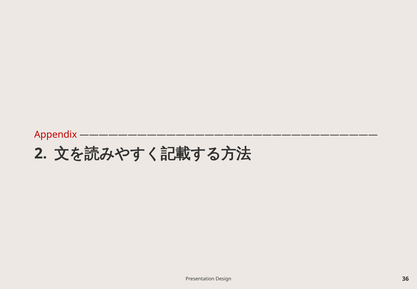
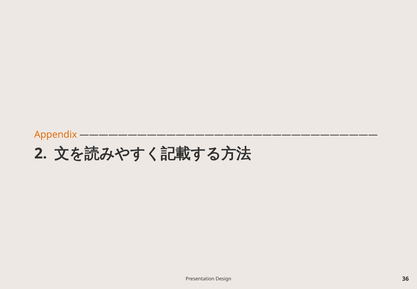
Appendix colour: red -> orange (56, 135)
